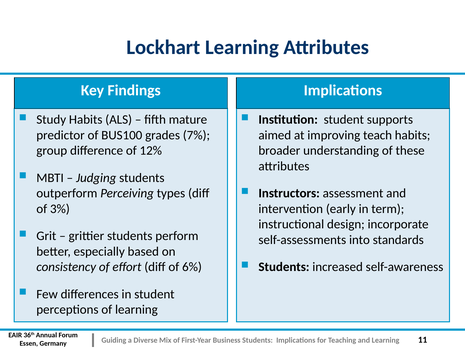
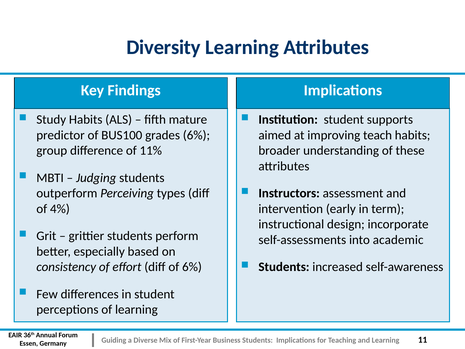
Lockhart: Lockhart -> Diversity (164, 47)
grades 7%: 7% -> 6% (196, 135)
12%: 12% -> 11% (151, 151)
3%: 3% -> 4% (60, 209)
standards: standards -> academic (398, 240)
